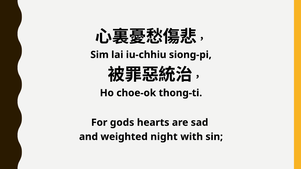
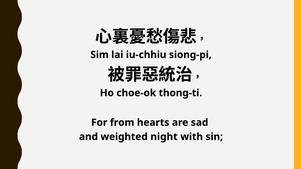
gods: gods -> from (122, 123)
